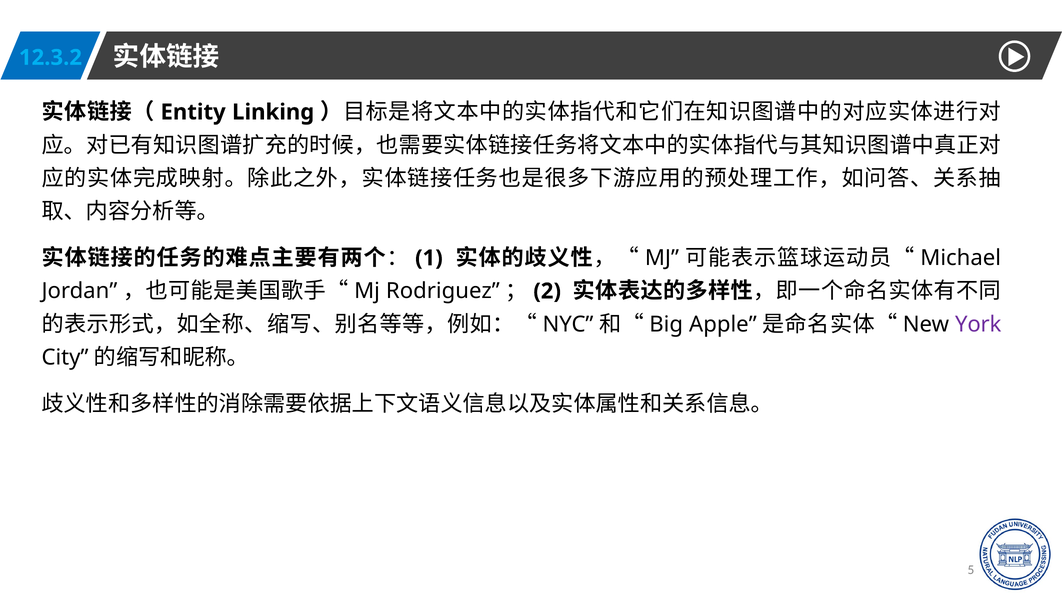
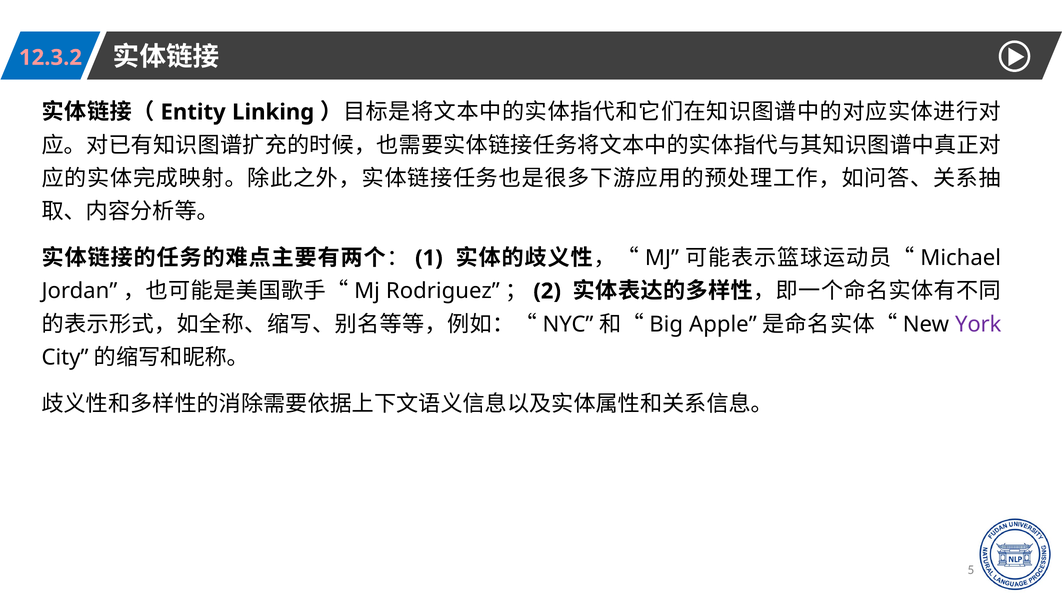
12.3.2 colour: light blue -> pink (50, 58)
